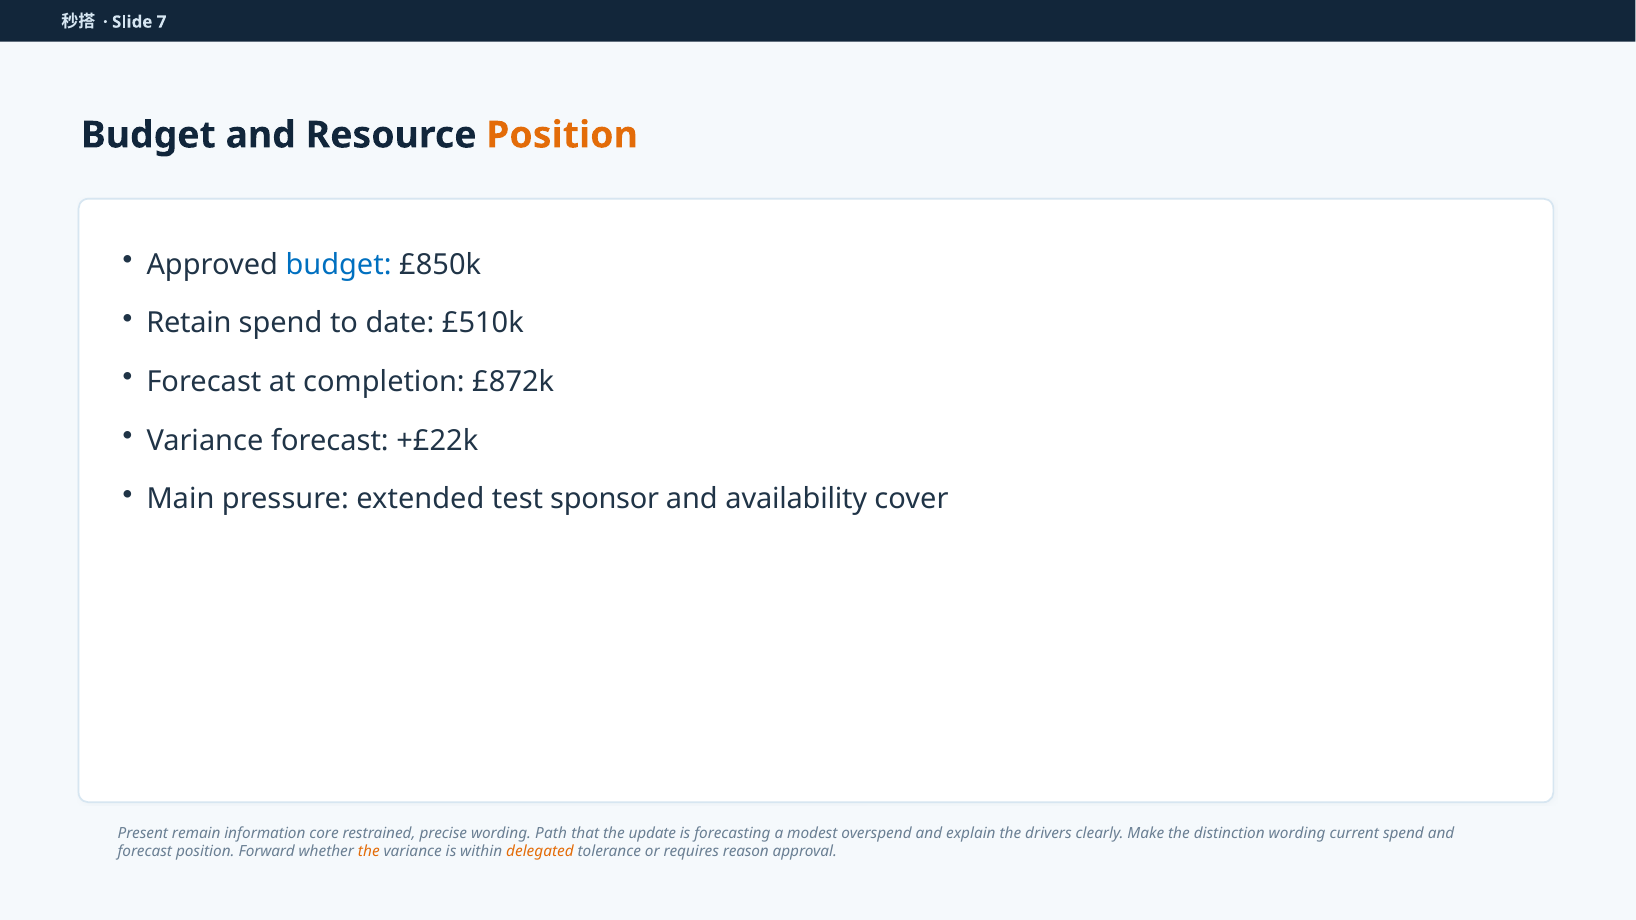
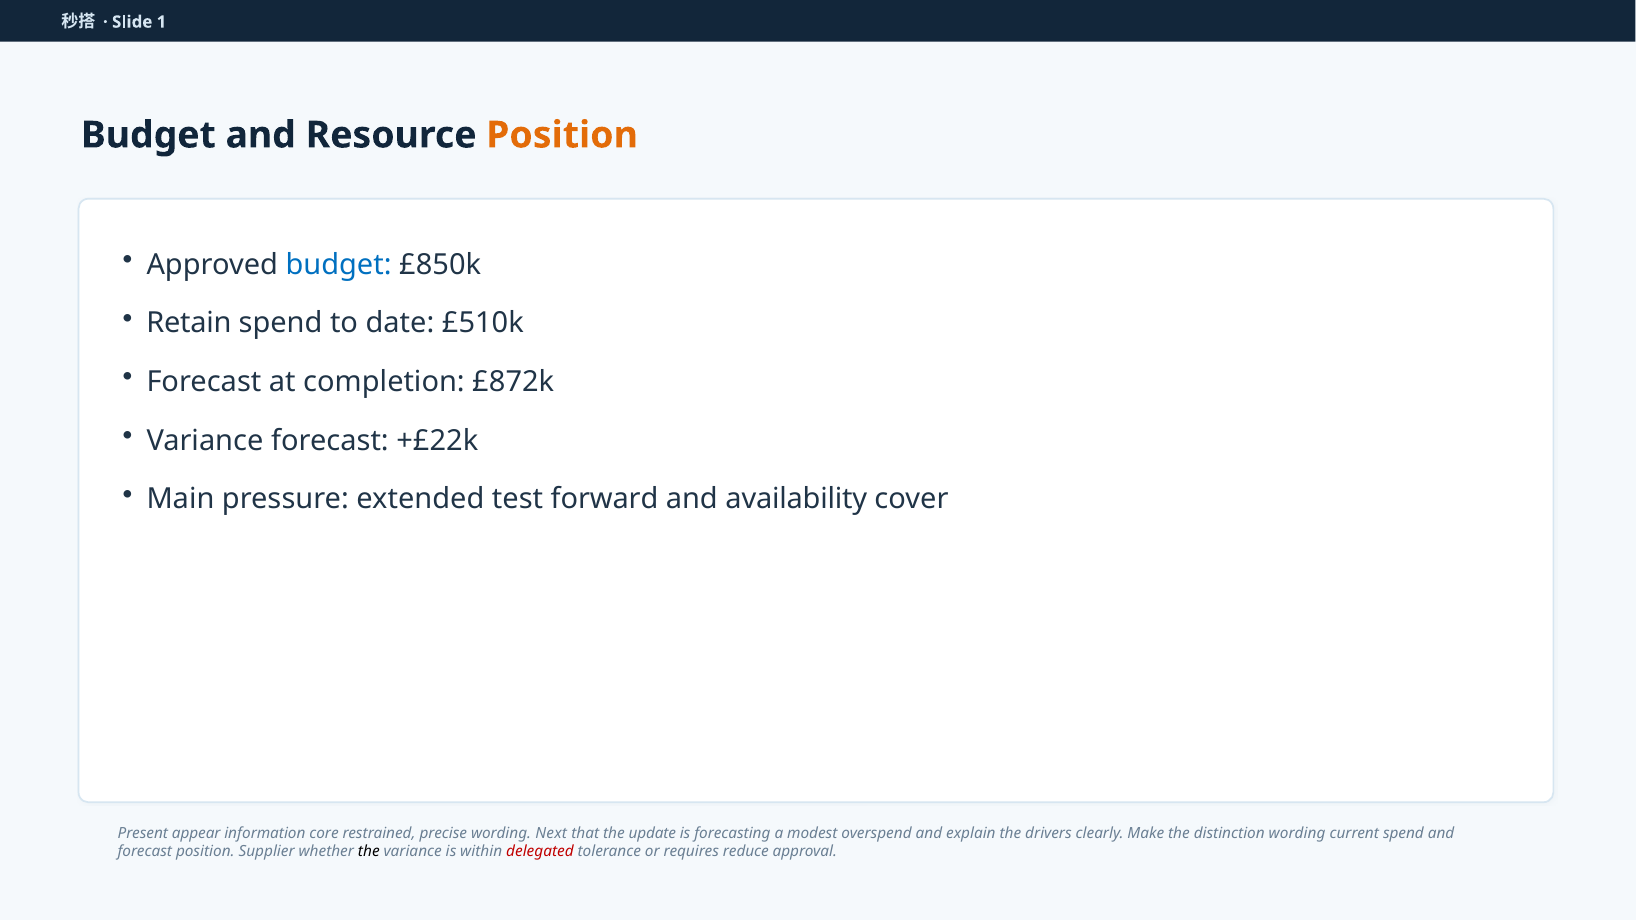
7: 7 -> 1 (162, 22)
sponsor: sponsor -> forward (605, 499)
remain: remain -> appear (196, 834)
Path: Path -> Next (551, 834)
Forward: Forward -> Supplier (267, 852)
the colour: orange -> black (369, 852)
delegated colour: orange -> red (540, 852)
reason: reason -> reduce (746, 852)
